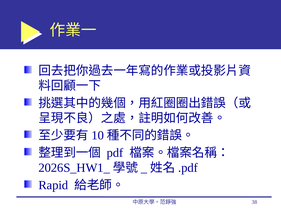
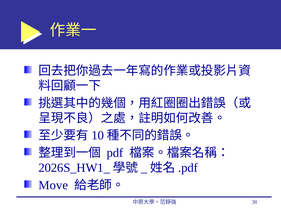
Rapid: Rapid -> Move (53, 185)
